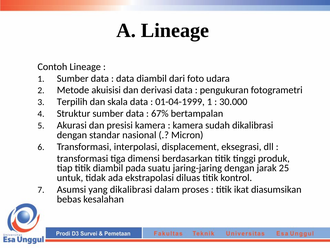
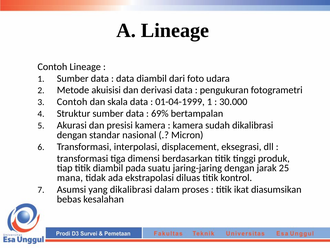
Terpilih: Terpilih -> Contoh (72, 102)
67%: 67% -> 69% (160, 113)
untuk: untuk -> mana (70, 177)
